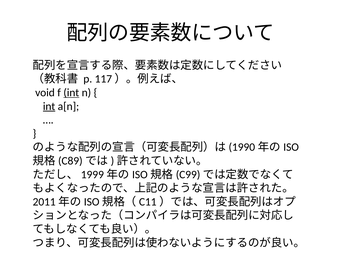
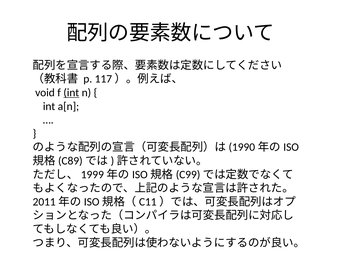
int underline: present -> none (49, 106)
